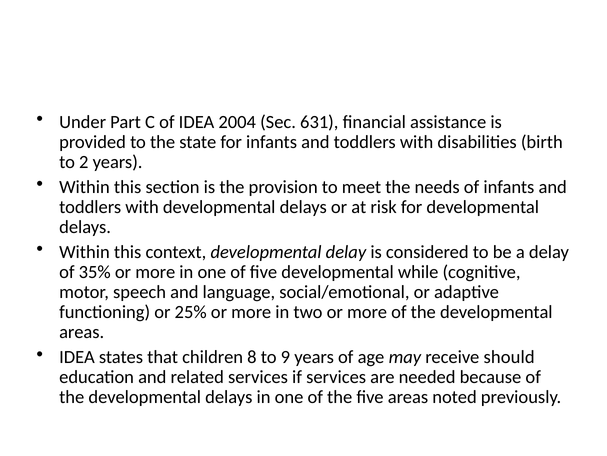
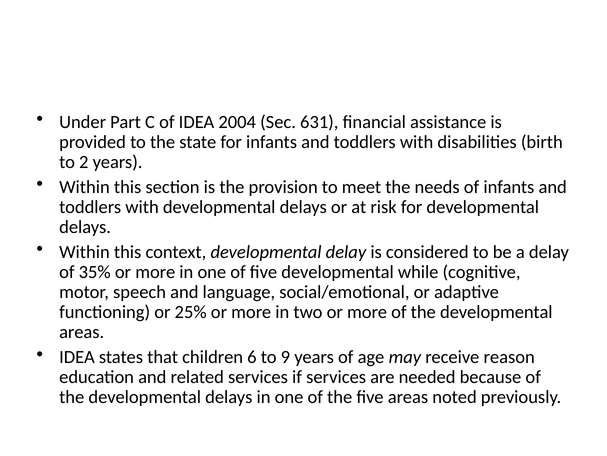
8: 8 -> 6 (252, 357)
should: should -> reason (509, 357)
